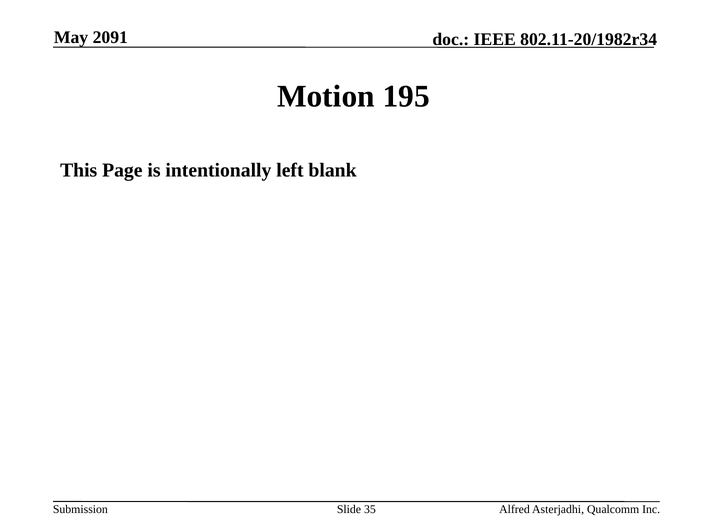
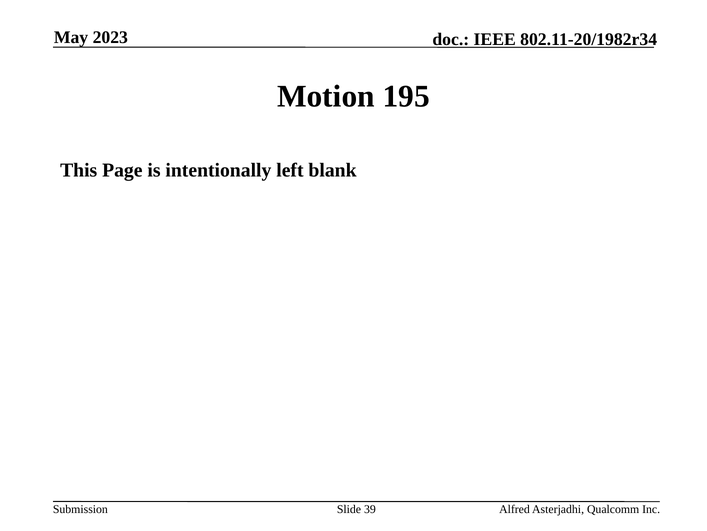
2091: 2091 -> 2023 (110, 37)
35: 35 -> 39 (370, 509)
